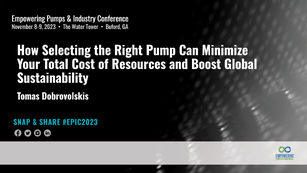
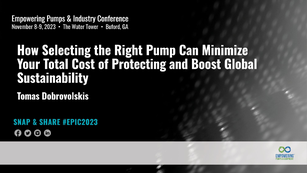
Resources: Resources -> Protecting (139, 65)
